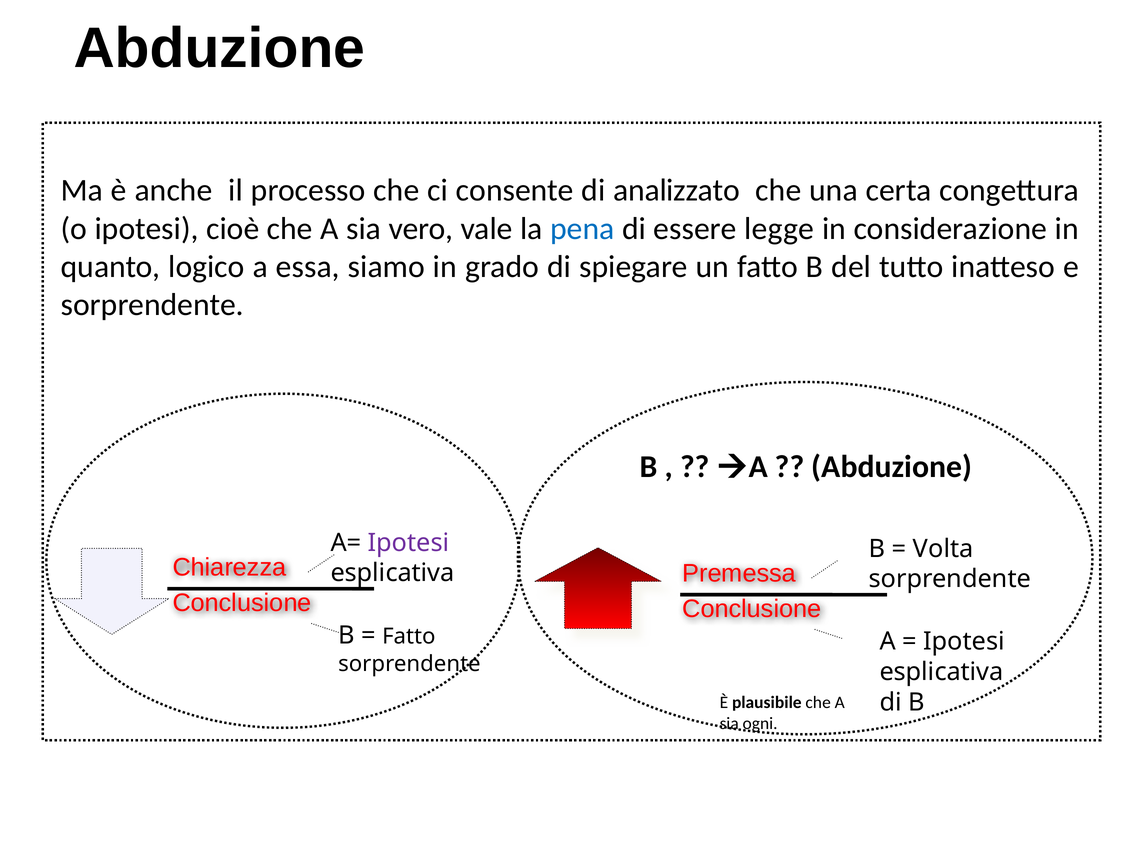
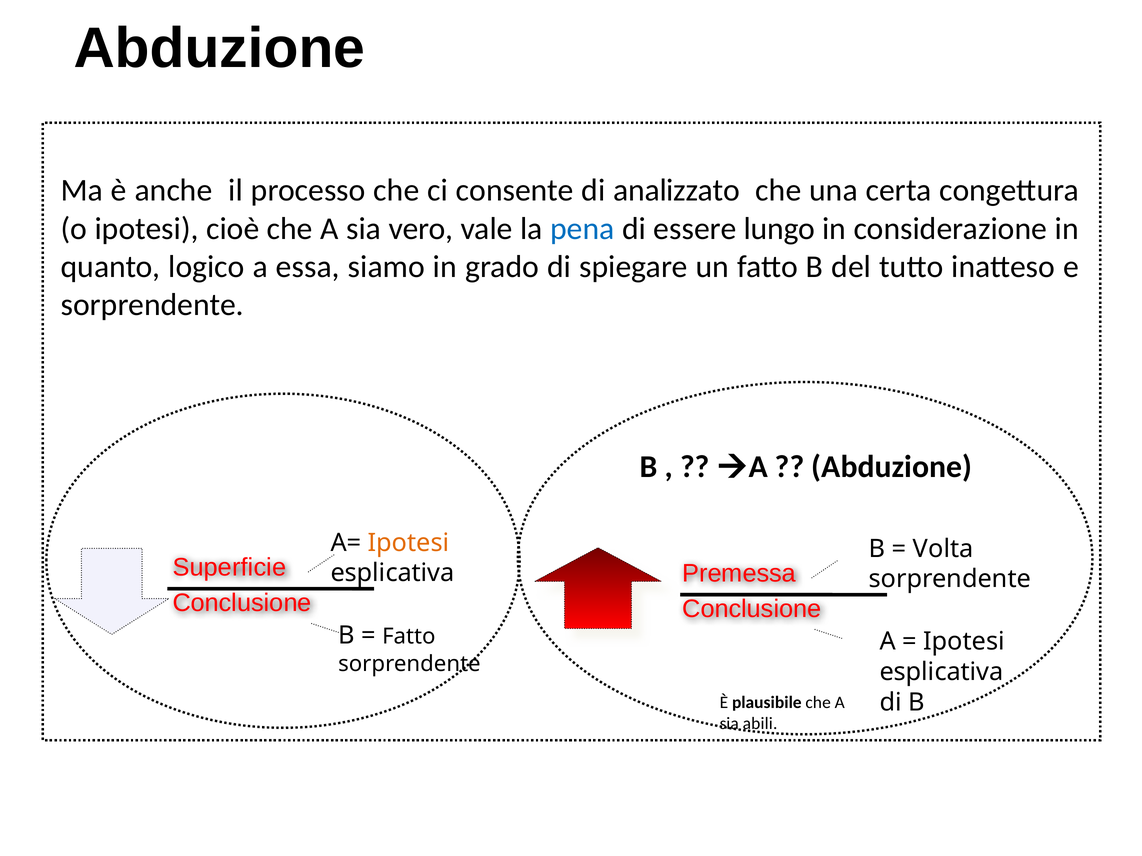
legge: legge -> lungo (780, 229)
Ipotesi colour: purple -> orange (408, 543)
Chiarezza: Chiarezza -> Superficie (229, 568)
ogni: ogni -> abili (760, 724)
